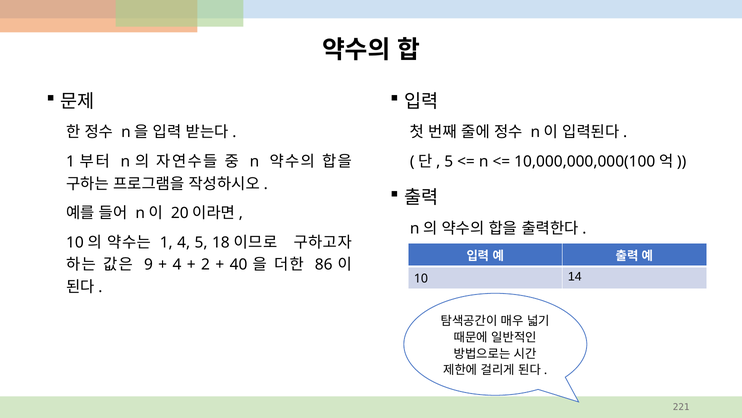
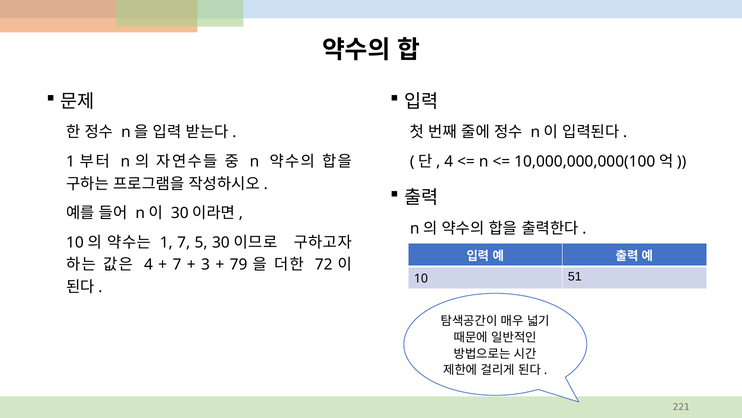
5: 5 -> 4 (449, 161)
20: 20 -> 30 (180, 213)
1 4: 4 -> 7 (184, 242)
5 18: 18 -> 30 (221, 242)
9: 9 -> 4 (148, 264)
4: 4 -> 7 (177, 264)
2: 2 -> 3 (206, 264)
40: 40 -> 79 (239, 264)
86: 86 -> 72 (324, 264)
14: 14 -> 51 (575, 276)
